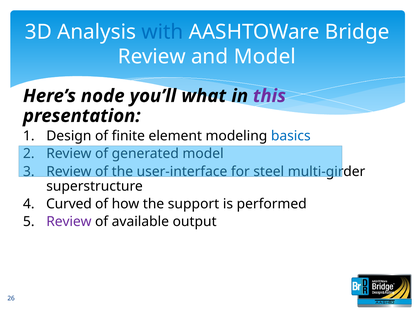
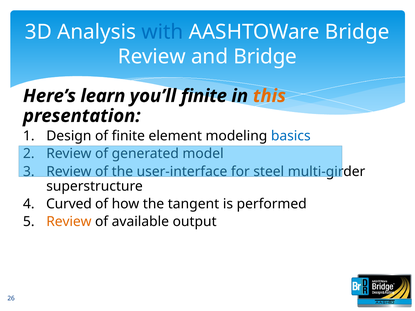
and Model: Model -> Bridge (265, 57)
node: node -> learn (103, 96)
you’ll what: what -> finite (204, 96)
this colour: purple -> orange (269, 96)
support: support -> tangent (193, 204)
Review colour: purple -> orange (69, 222)
